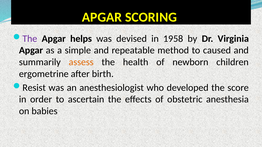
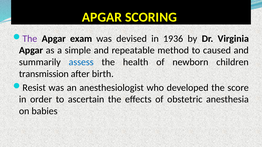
helps: helps -> exam (81, 39)
1958: 1958 -> 1936 (173, 39)
assess colour: orange -> blue (81, 62)
ergometrine: ergometrine -> transmission (44, 74)
